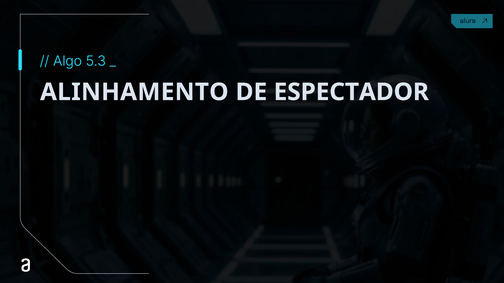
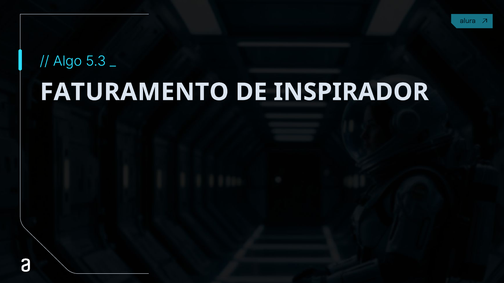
ALINHAMENTO: ALINHAMENTO -> FATURAMENTO (134, 92)
ESPECTADOR: ESPECTADOR -> INSPIRADOR (351, 92)
